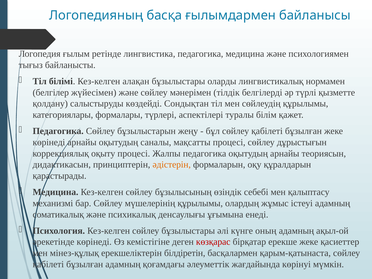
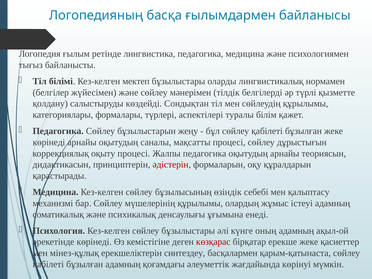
алақан: алақан -> мектеп (136, 81)
әдістерін colour: orange -> red (172, 165)
білдіретін: білдіретін -> синтездеу (185, 253)
